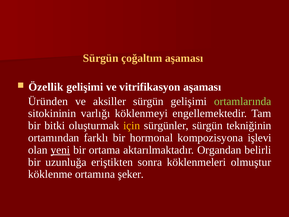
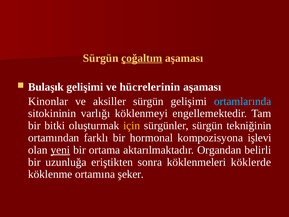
çoğaltım underline: none -> present (142, 58)
Özellik: Özellik -> Bulaşık (46, 87)
vitrifikasyon: vitrifikasyon -> hücrelerinin (150, 87)
Üründen: Üründen -> Kinonlar (48, 101)
ortamlarında colour: light green -> light blue (243, 101)
olmuştur: olmuştur -> köklerde (251, 162)
